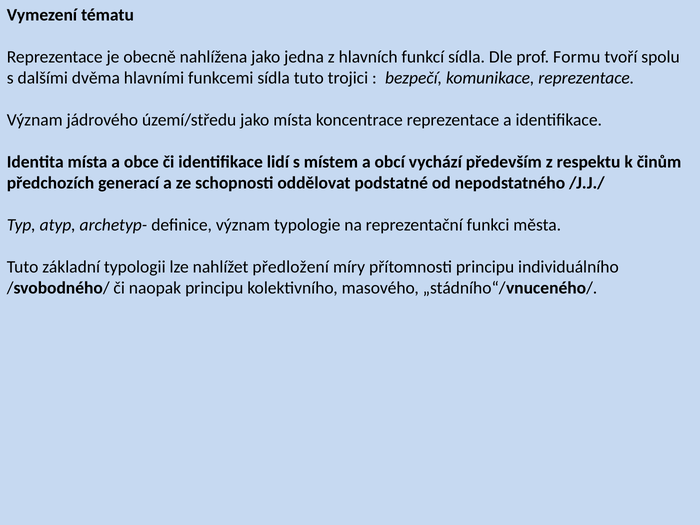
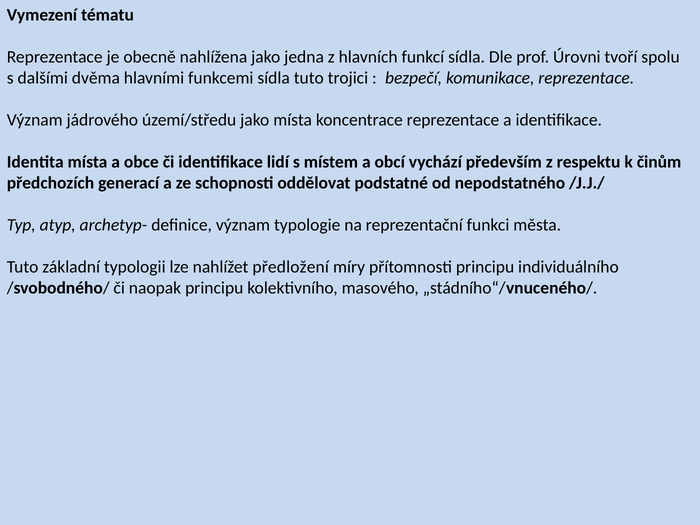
Formu: Formu -> Úrovni (577, 57)
